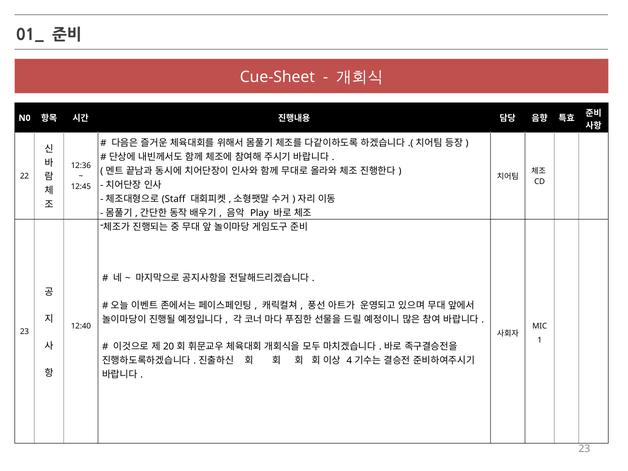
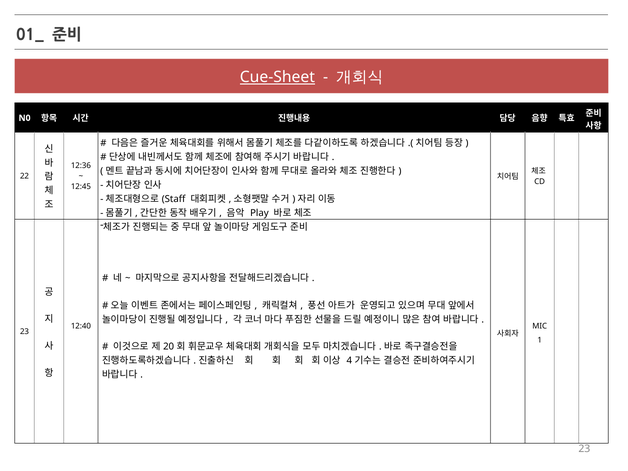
Cue-Sheet underline: none -> present (277, 77)
